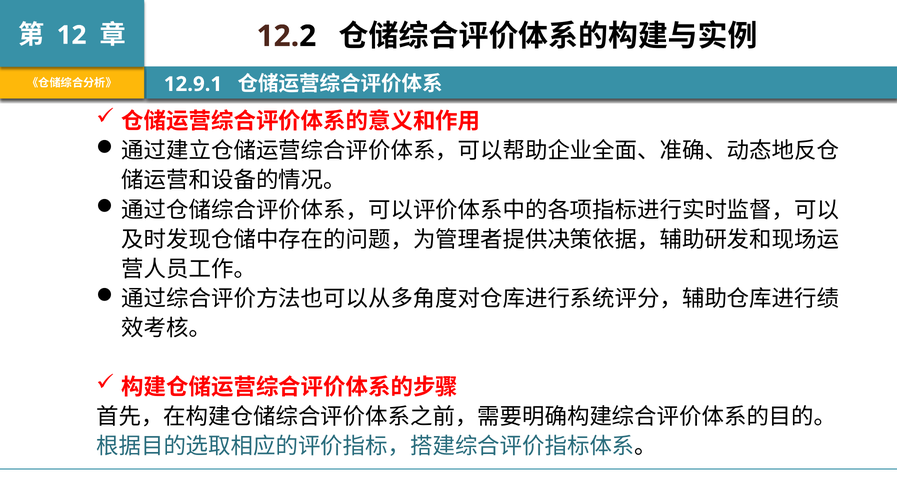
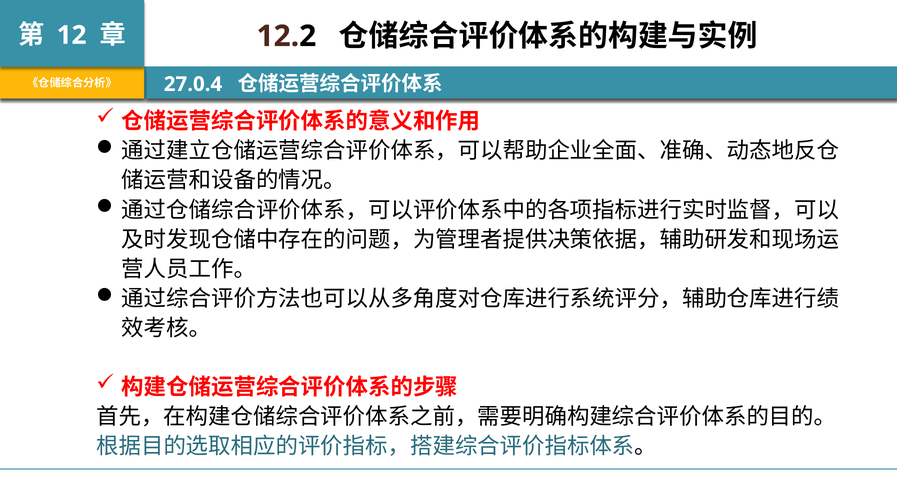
12.9.1: 12.9.1 -> 27.0.4 (193, 84)
